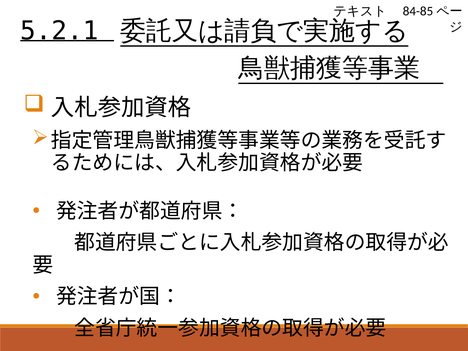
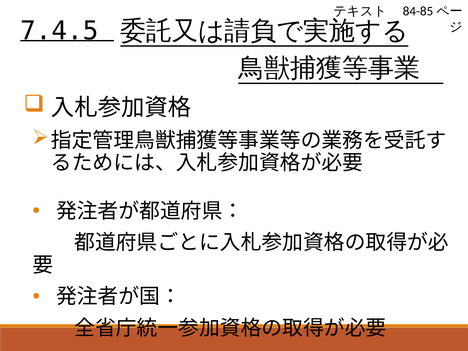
5.2.1: 5.2.1 -> 7.4.5 (59, 31)
